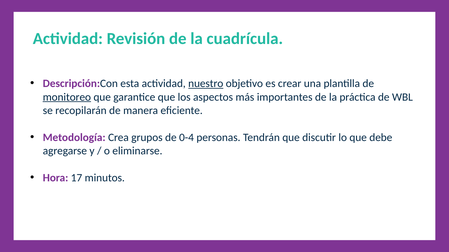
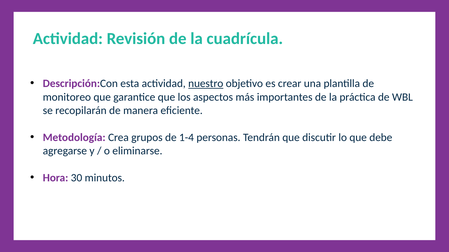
monitoreo underline: present -> none (67, 97)
0-4: 0-4 -> 1-4 (187, 138)
17: 17 -> 30 (77, 178)
